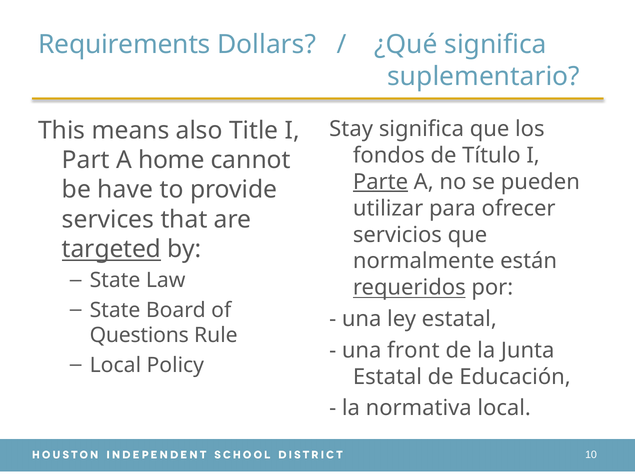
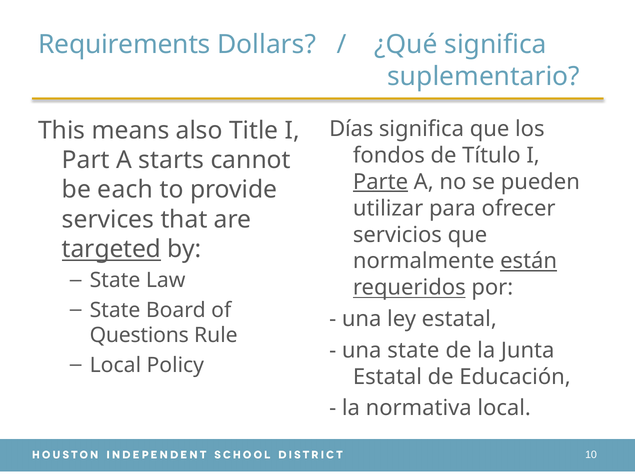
Stay: Stay -> Días (351, 129)
home: home -> starts (171, 160)
have: have -> each (125, 190)
están underline: none -> present (529, 261)
una front: front -> state (413, 351)
